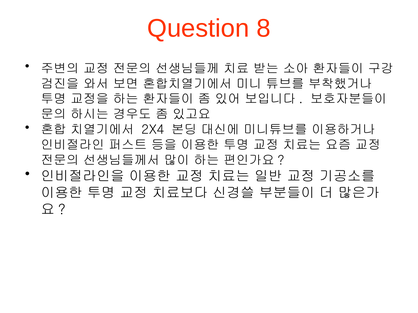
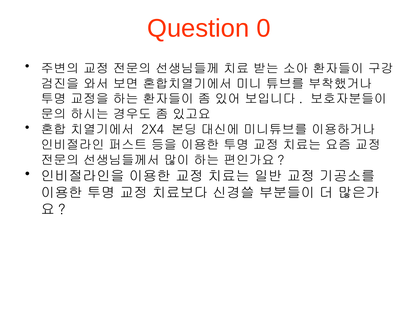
8: 8 -> 0 (264, 29)
